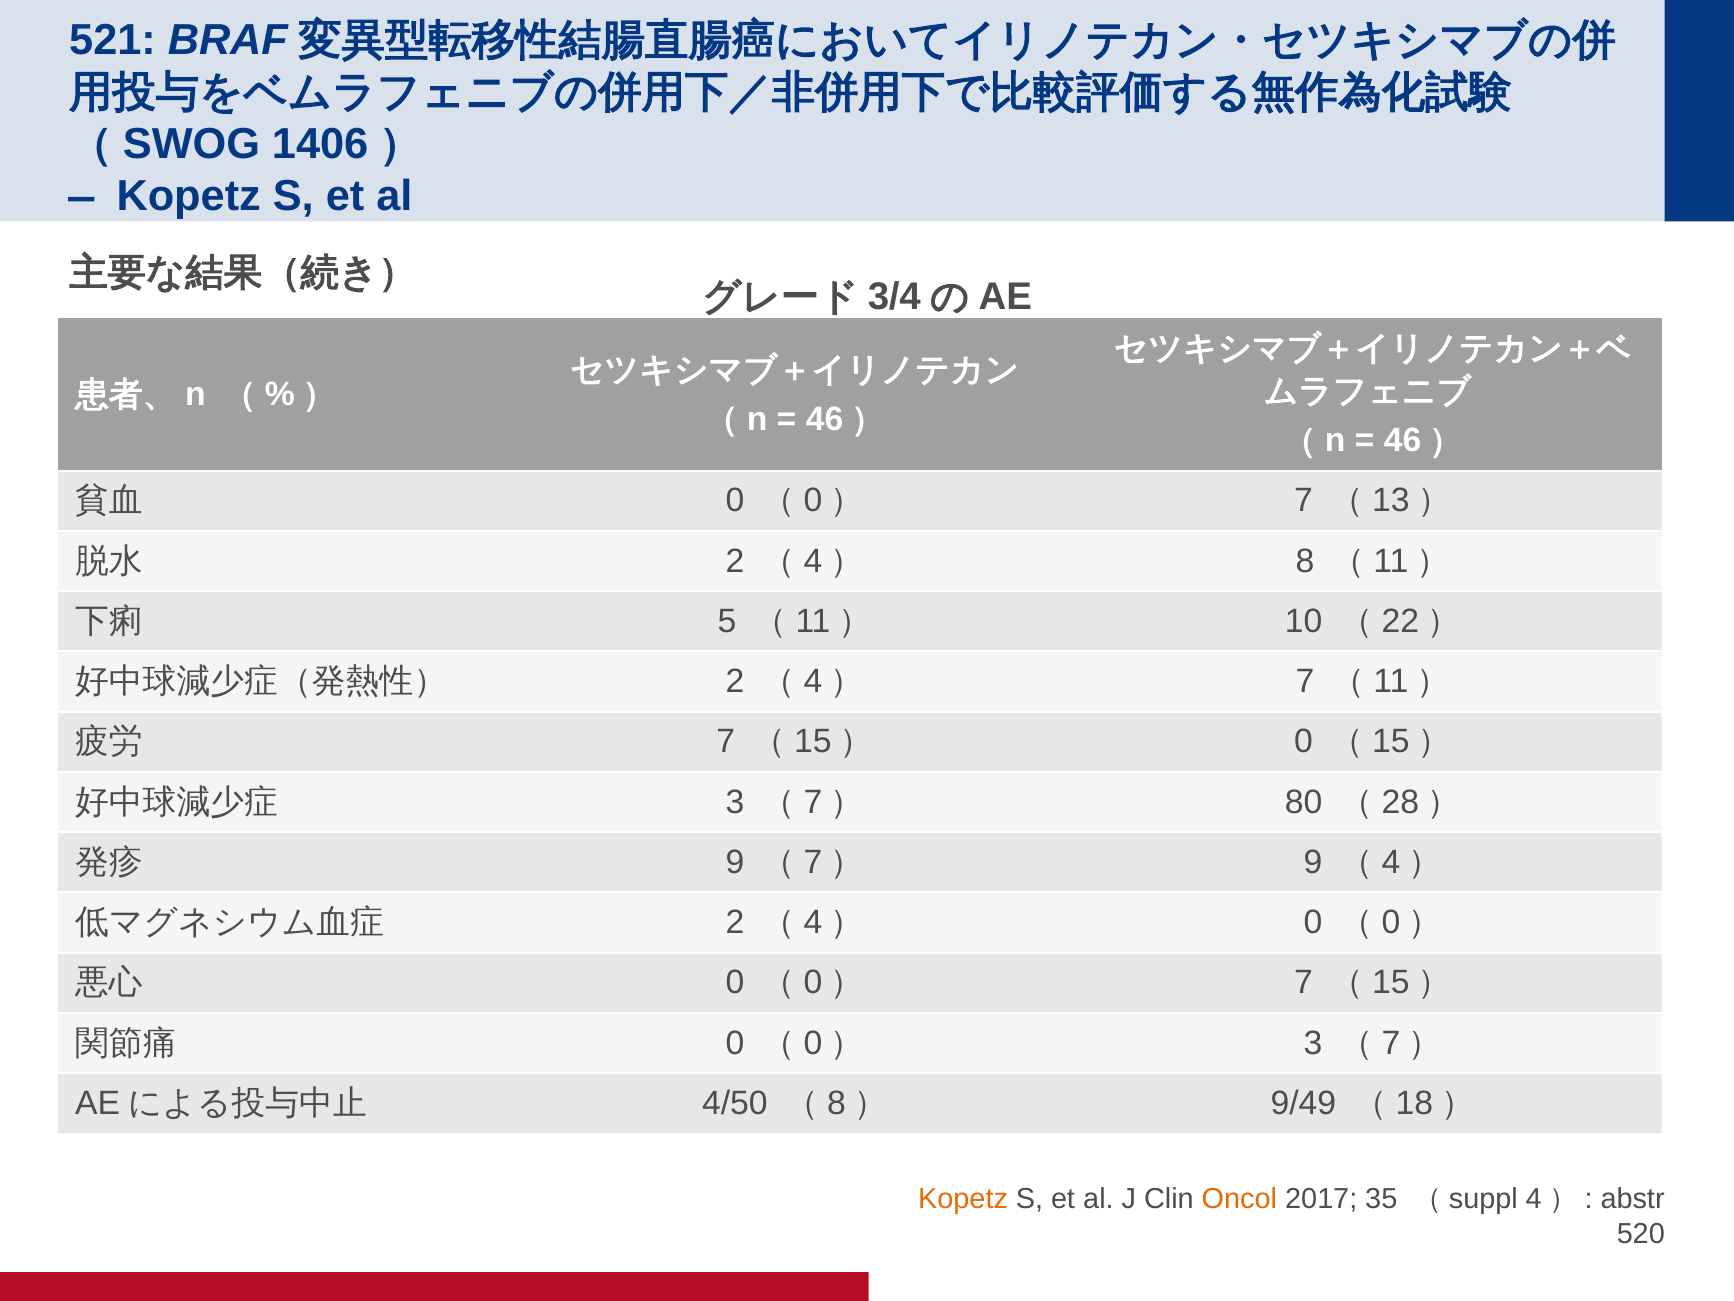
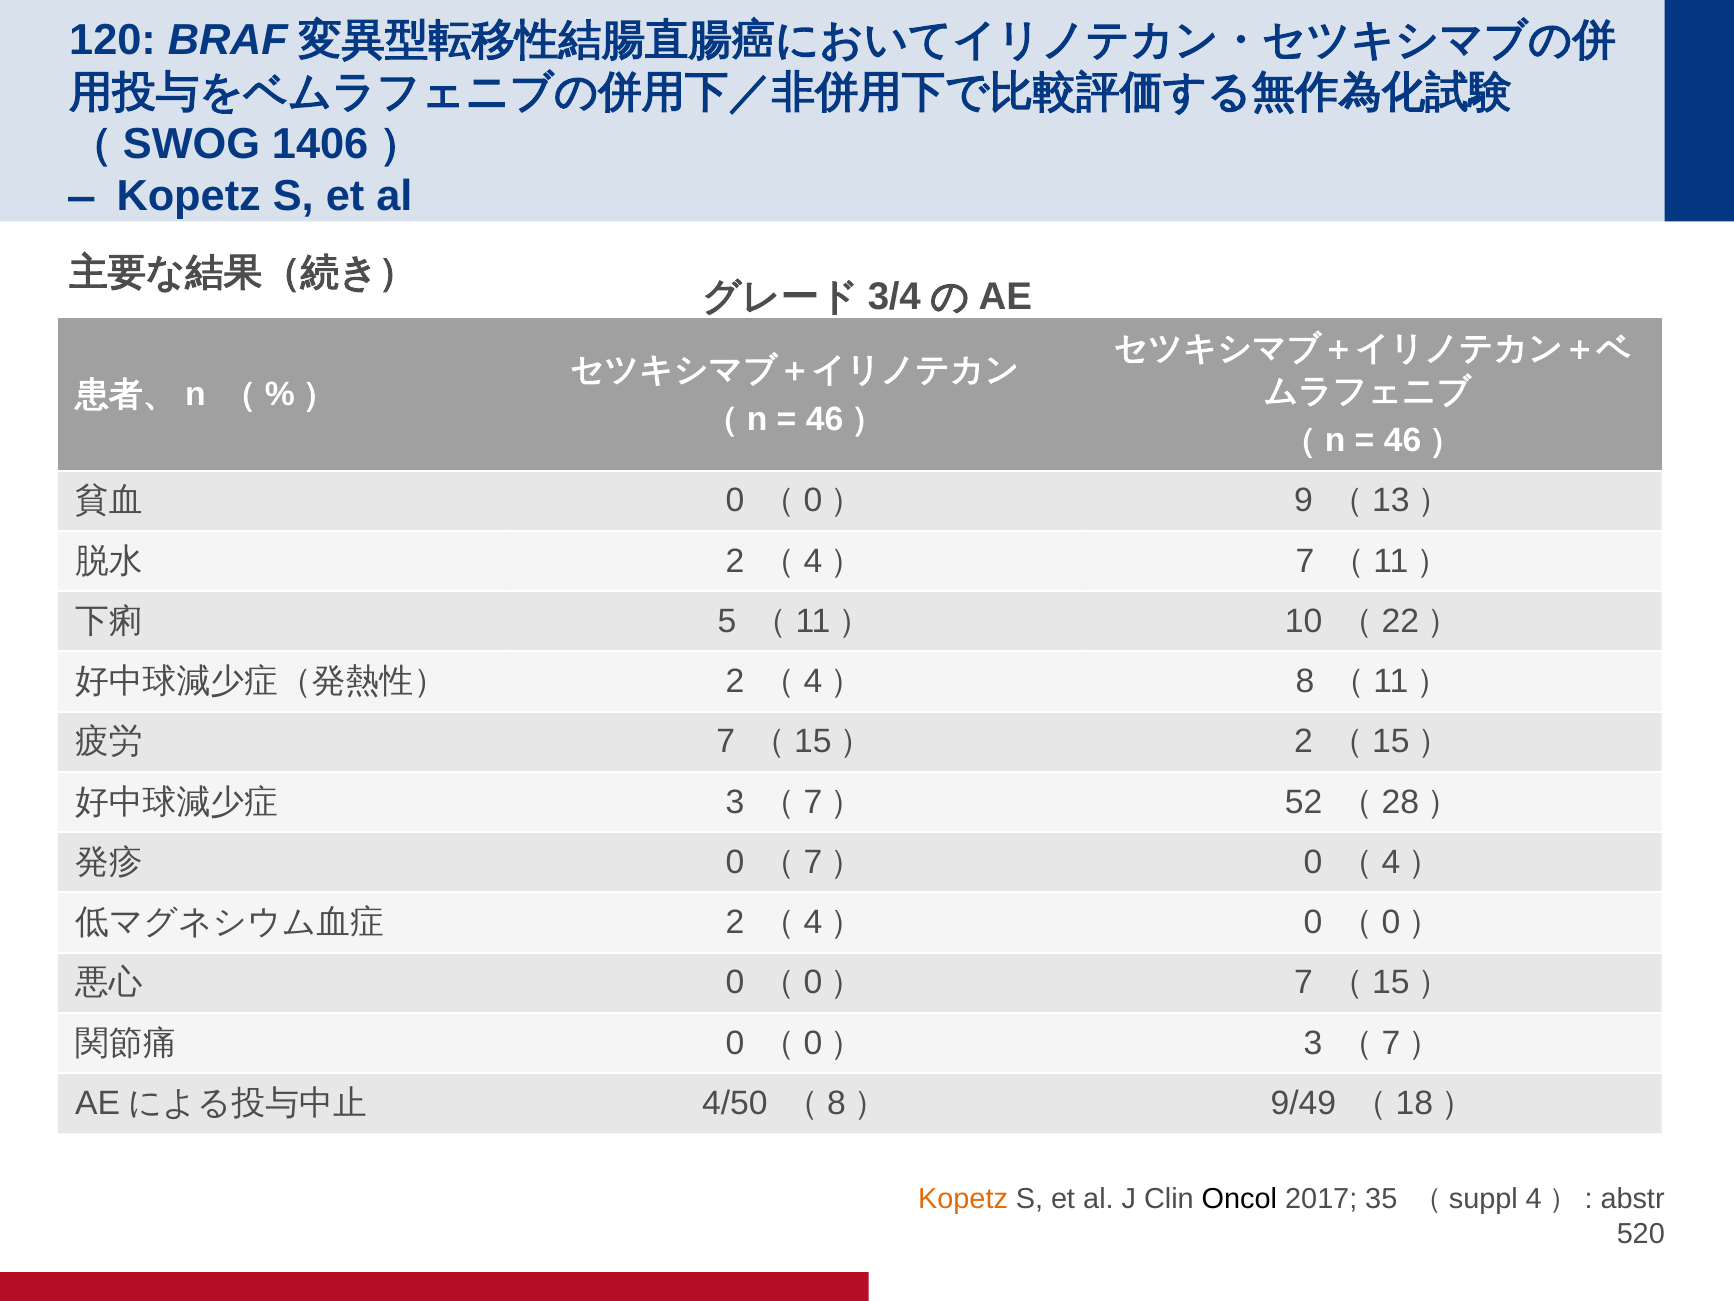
521: 521 -> 120 (113, 40)
7: 7 -> 9 (1304, 501)
4） 8: 8 -> 7 (1305, 561)
4） 7: 7 -> 8 (1305, 681)
0: 0 -> 2 (1304, 742)
80: 80 -> 52 (1304, 802)
9: 9 -> 0 (735, 862)
9: 9 -> 0 (1313, 862)
Oncol colour: orange -> black (1239, 1198)
